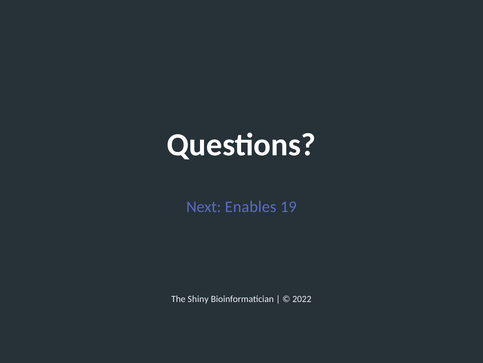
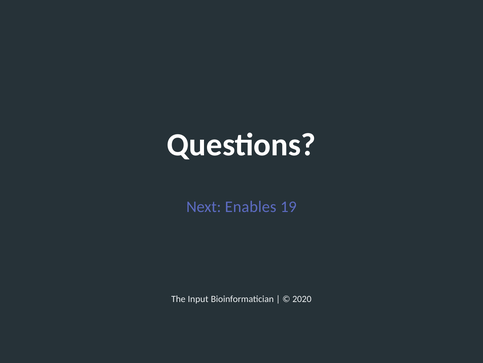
Shiny: Shiny -> Input (198, 298)
2022: 2022 -> 2020 (302, 298)
